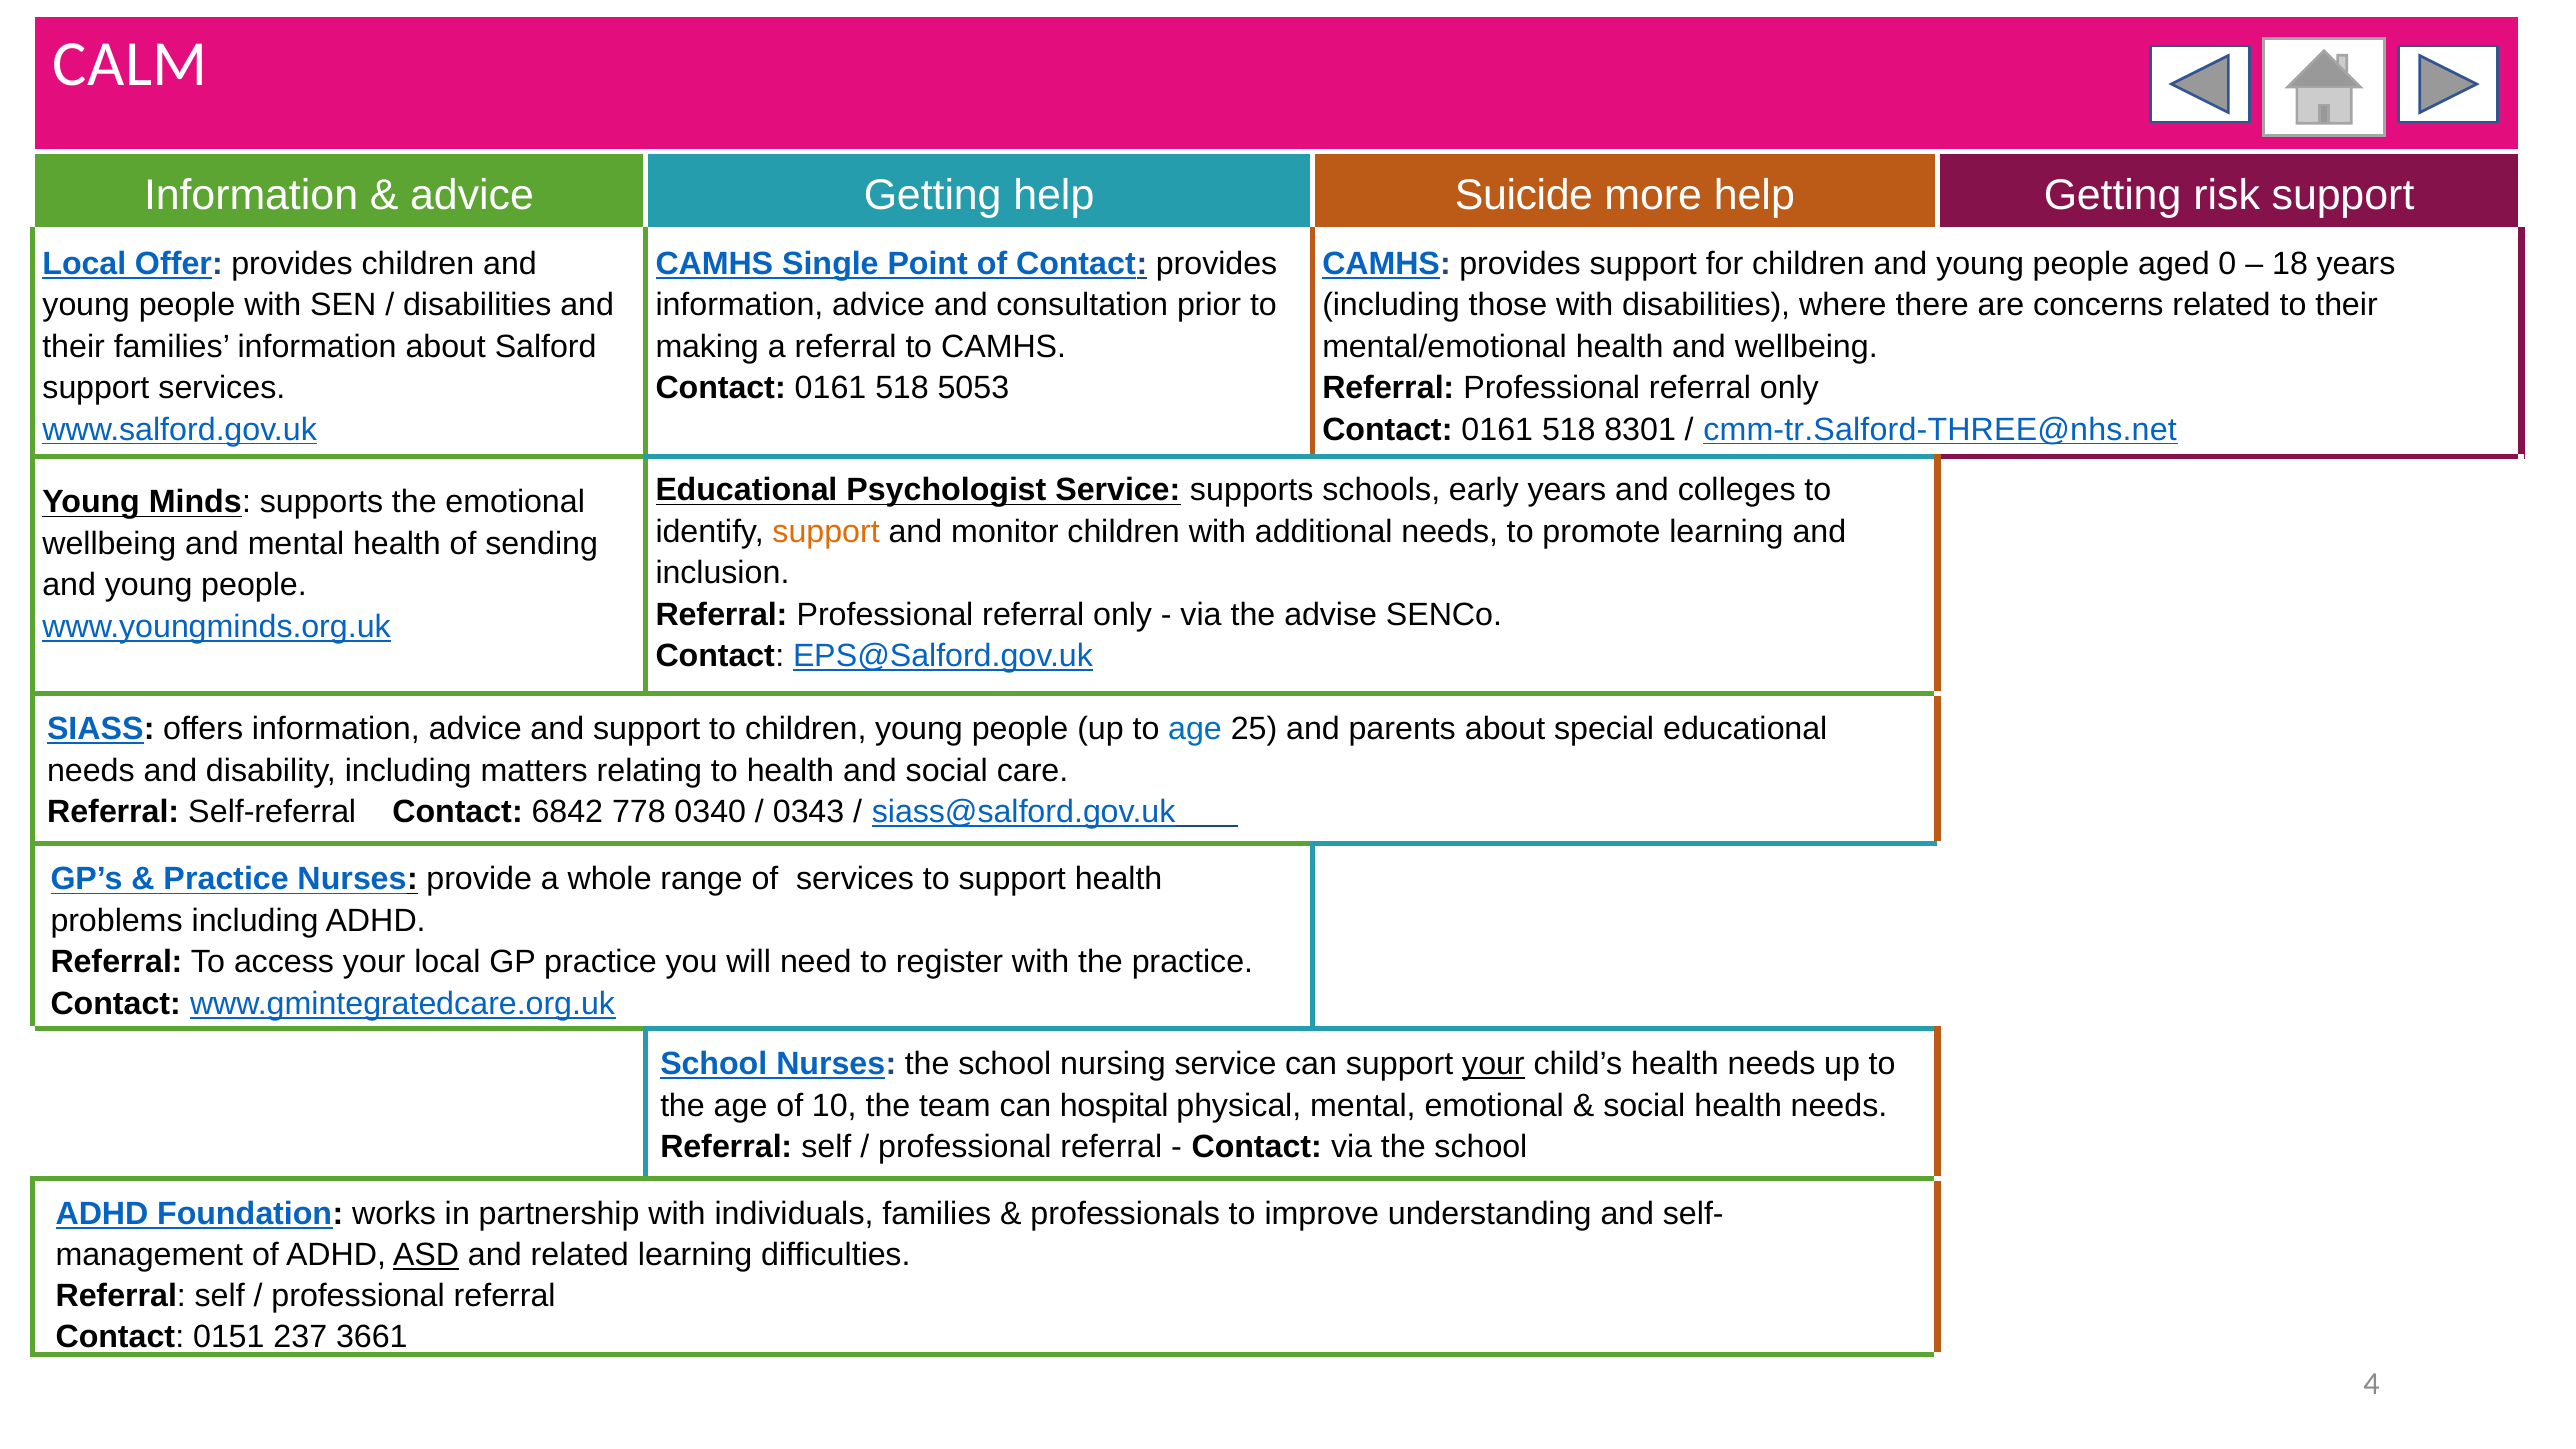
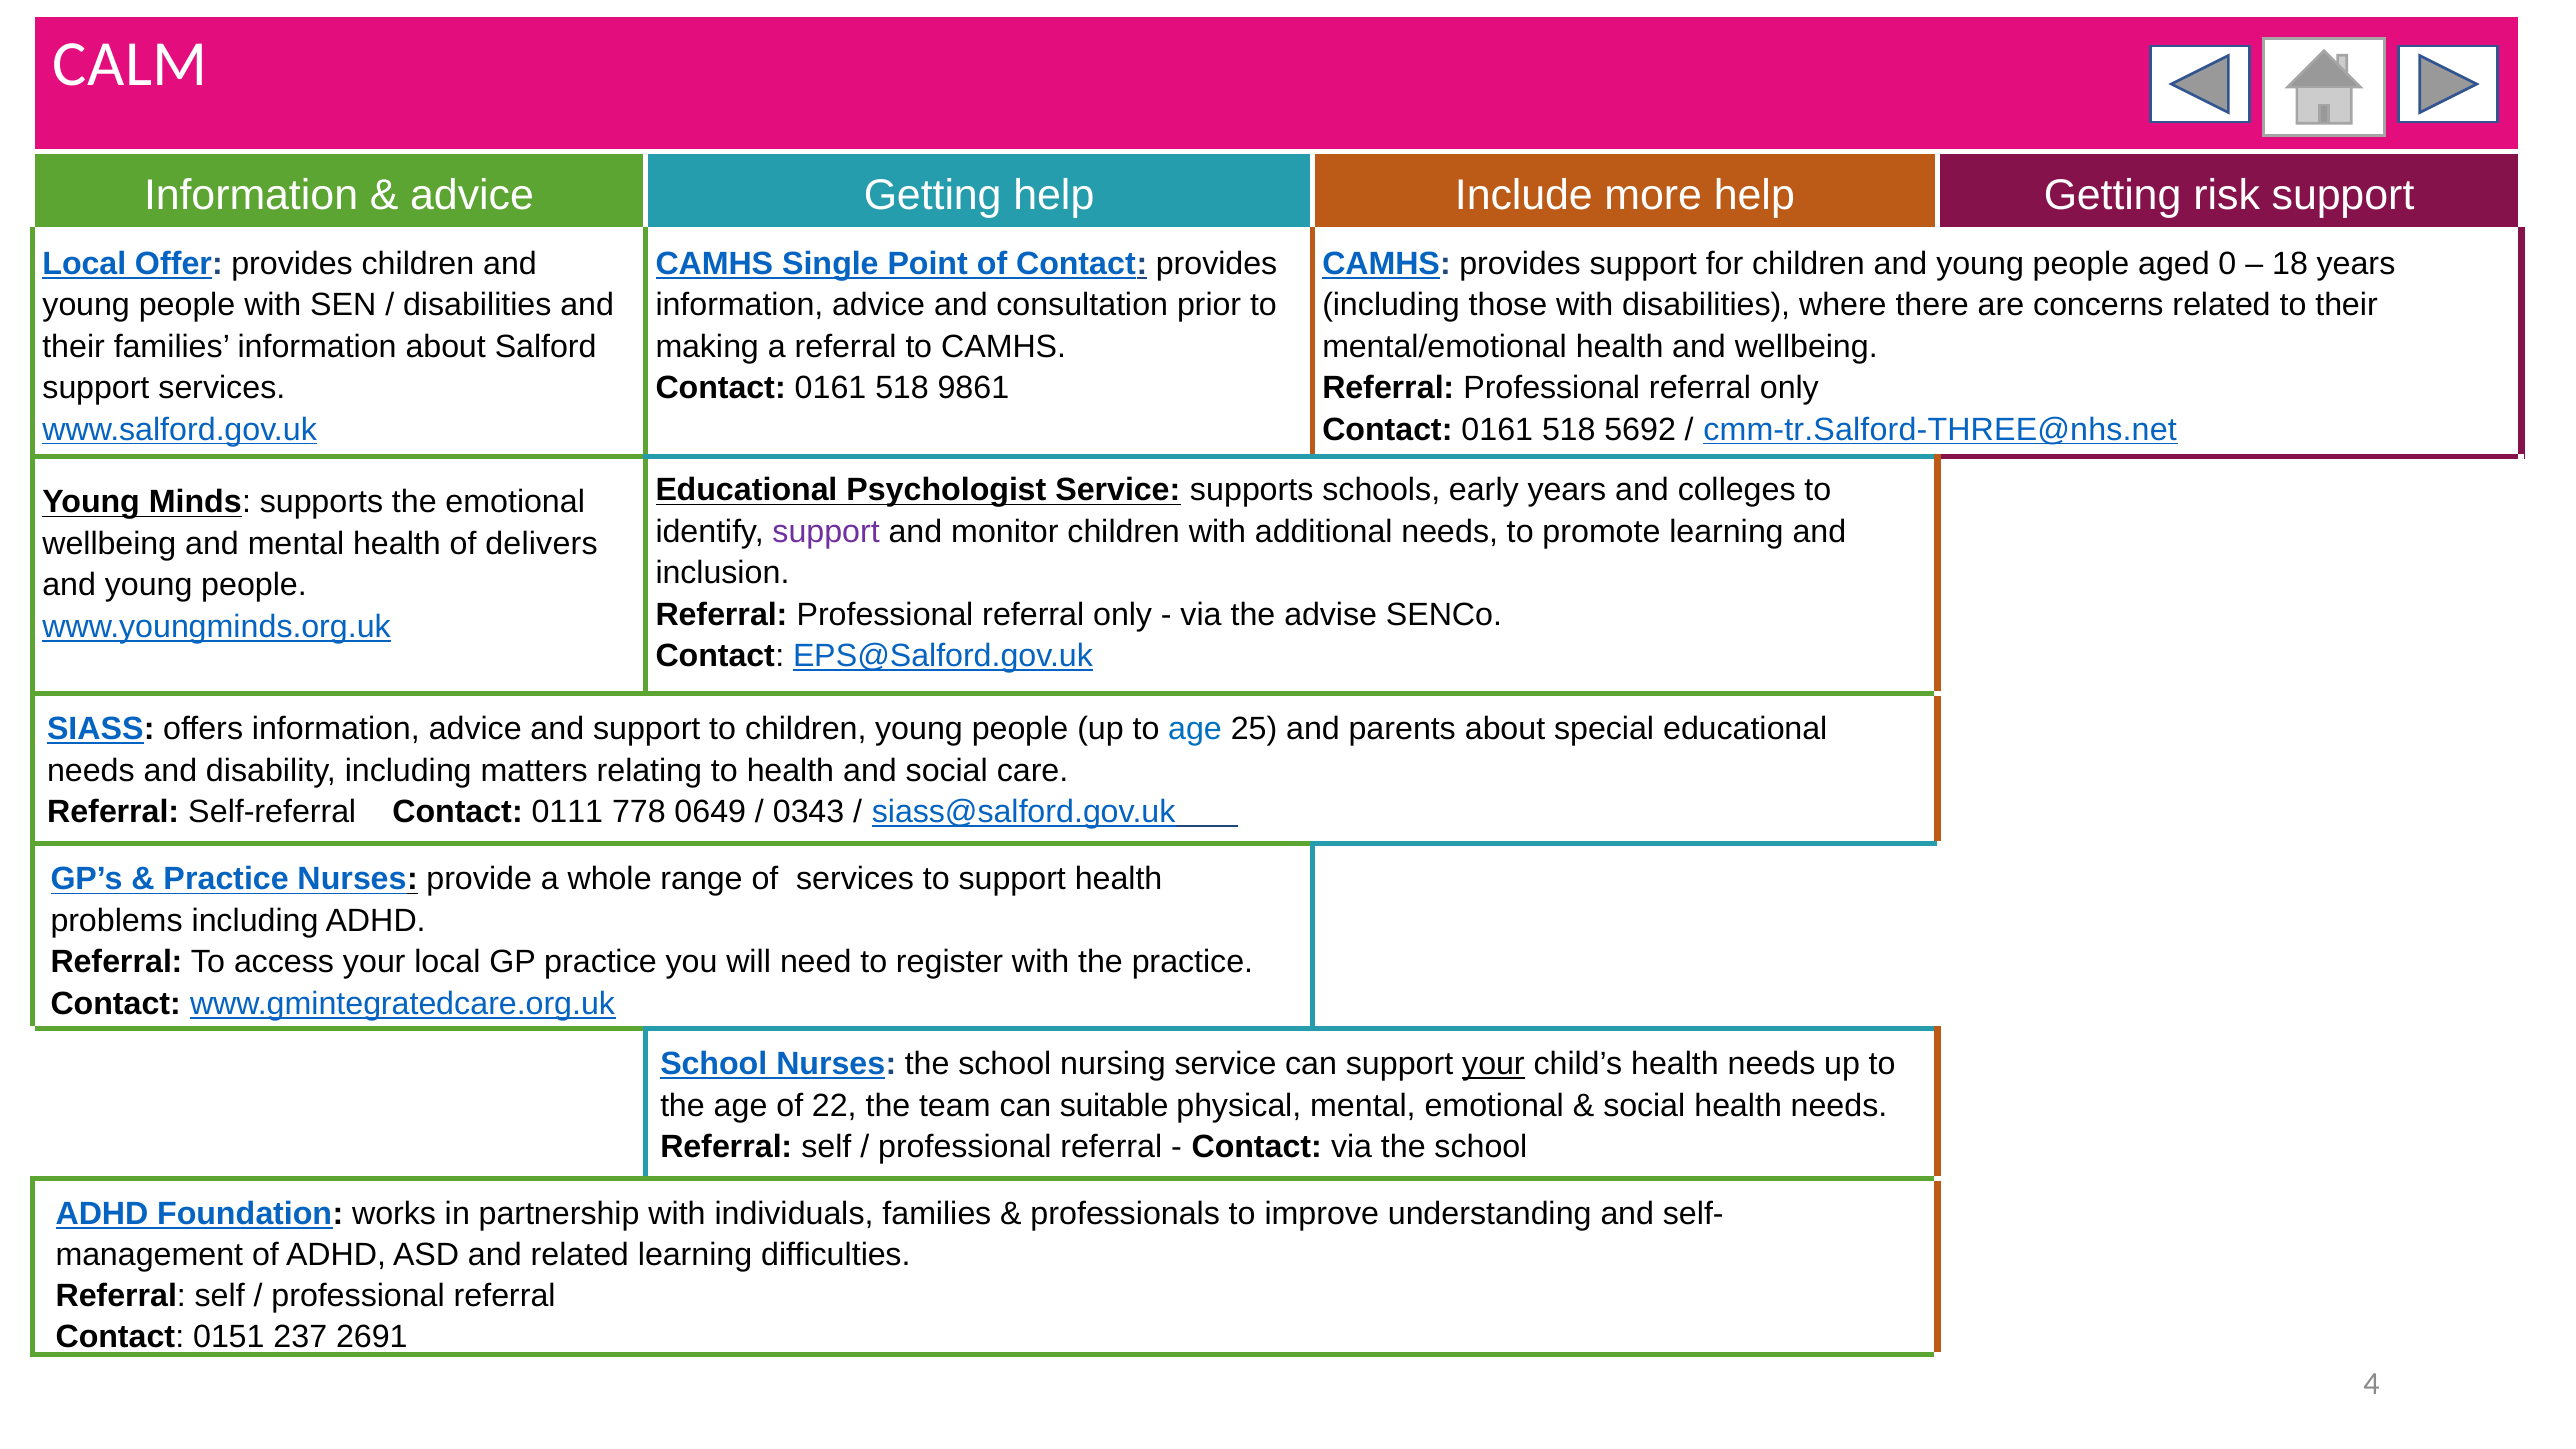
Suicide: Suicide -> Include (1524, 195)
5053: 5053 -> 9861 (973, 388)
8301: 8301 -> 5692 (1640, 429)
support colour: orange -> purple (826, 532)
sending: sending -> delivers (541, 544)
6842: 6842 -> 0111 (567, 812)
0340: 0340 -> 0649 (710, 812)
10: 10 -> 22 (834, 1106)
hospital: hospital -> suitable (1114, 1106)
ASD underline: present -> none (426, 1255)
3661: 3661 -> 2691 (372, 1337)
